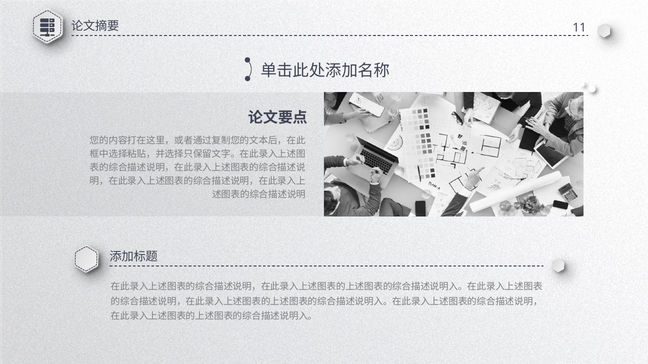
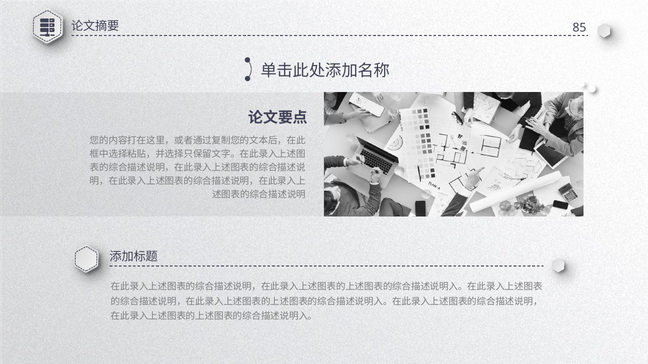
11: 11 -> 85 (579, 28)
